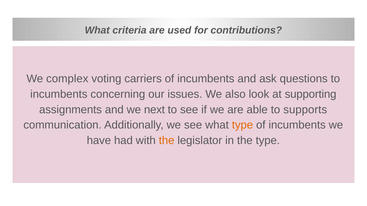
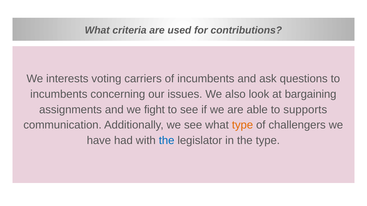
complex: complex -> interests (67, 79)
supporting: supporting -> bargaining (311, 94)
next: next -> fight (154, 110)
incumbents: incumbents -> challengers (297, 125)
the colour: orange -> blue (167, 141)
